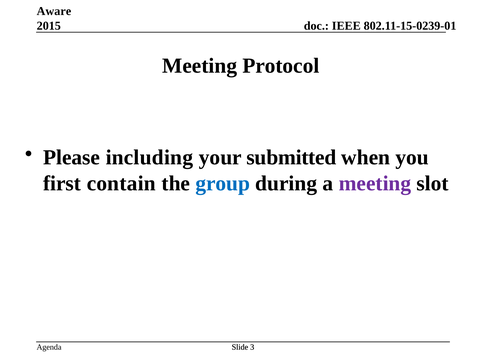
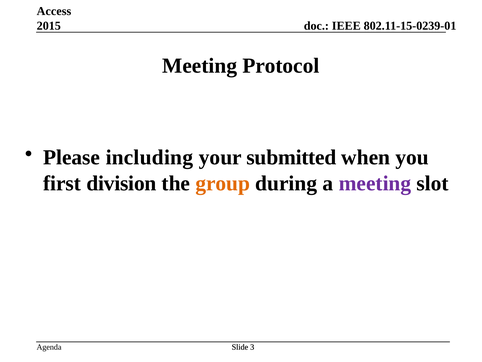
Aware: Aware -> Access (54, 11)
contain: contain -> division (121, 183)
group colour: blue -> orange (223, 183)
